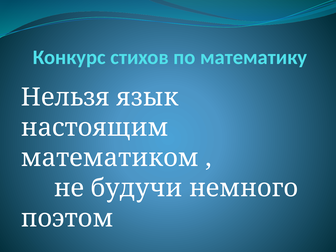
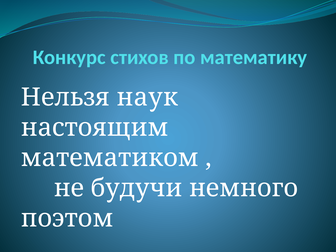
язык: язык -> наук (147, 97)
